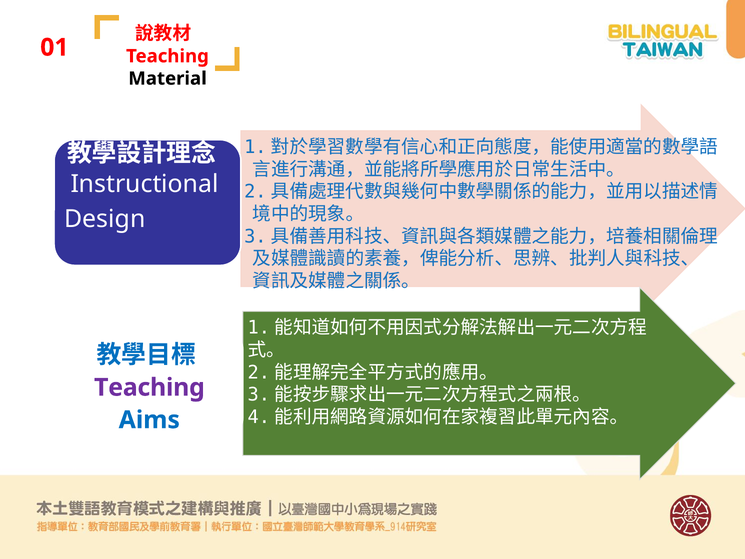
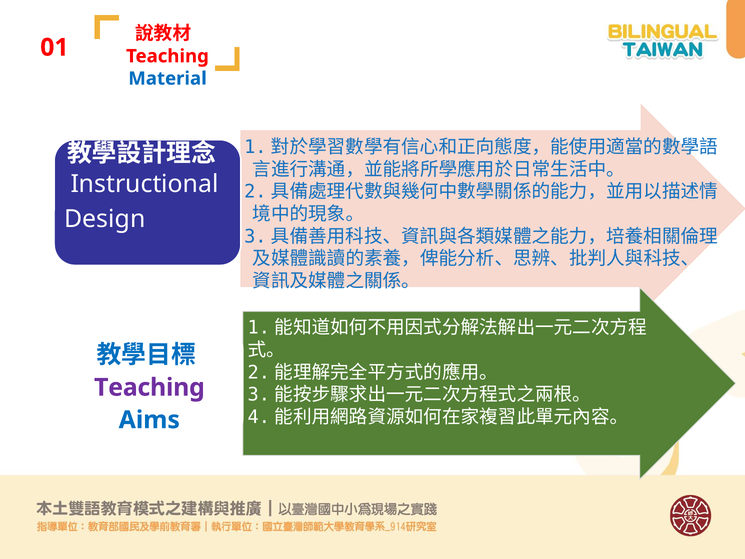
Material colour: black -> blue (167, 79)
